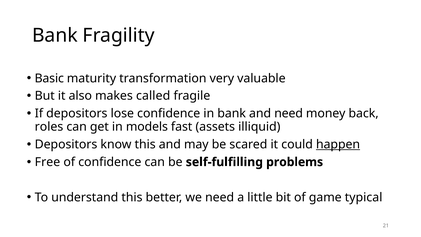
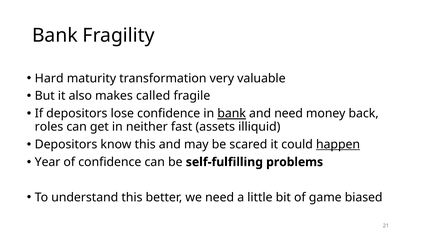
Basic: Basic -> Hard (49, 78)
bank underline: none -> present (232, 113)
models: models -> neither (147, 127)
Free: Free -> Year (48, 162)
typical: typical -> biased (364, 197)
